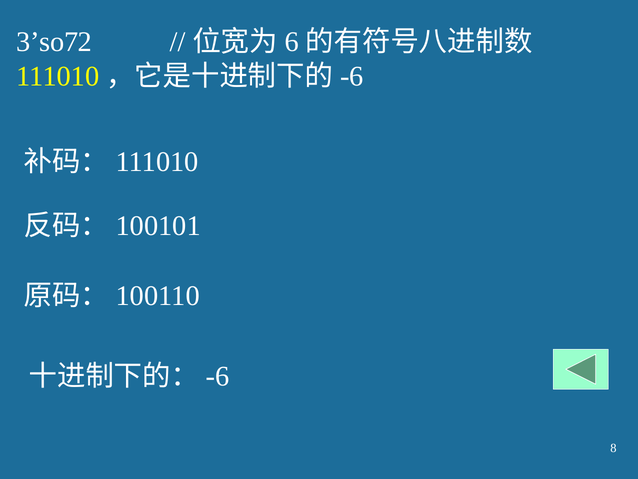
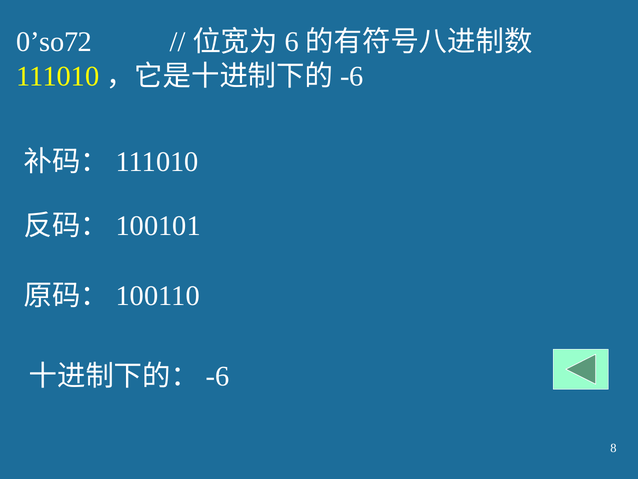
3’so72: 3’so72 -> 0’so72 (54, 42)
